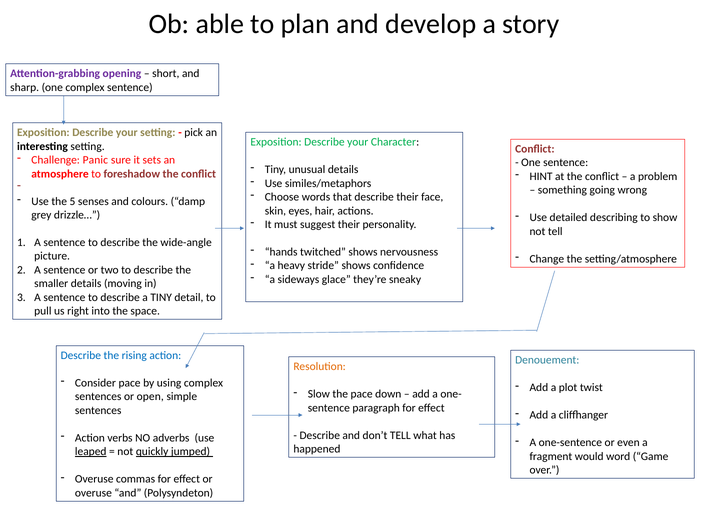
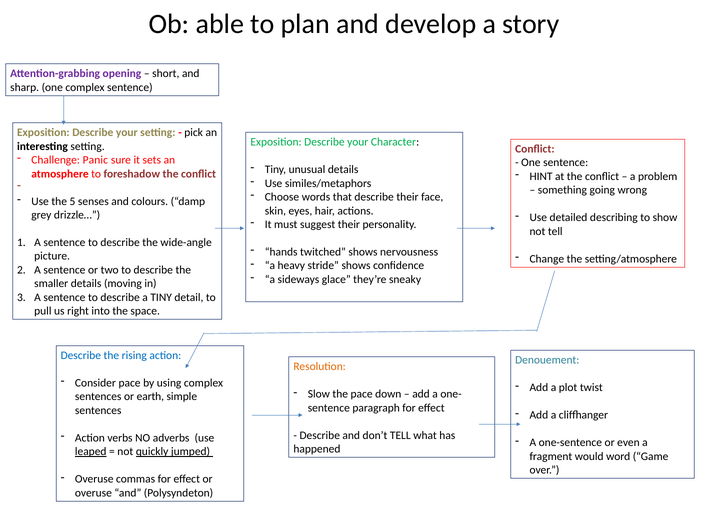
open: open -> earth (150, 397)
